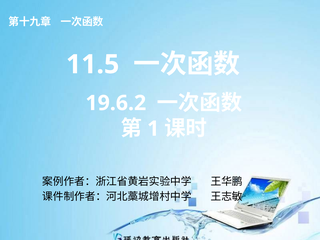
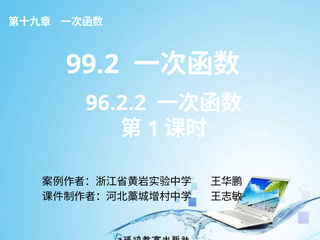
11.5: 11.5 -> 99.2 (93, 64)
19.6.2: 19.6.2 -> 96.2.2 (116, 103)
